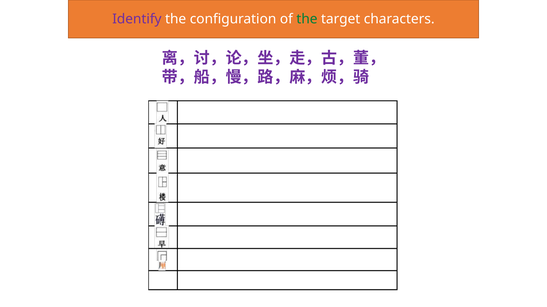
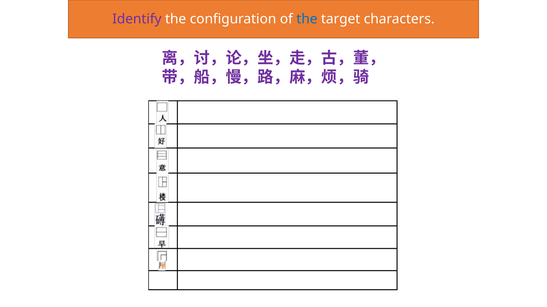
the colour: green -> blue (307, 19)
